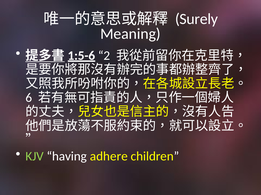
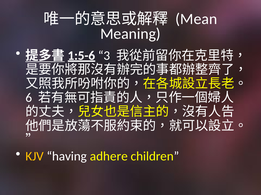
Surely: Surely -> Mean (196, 19)
2: 2 -> 3 (104, 56)
KJV colour: light green -> yellow (35, 157)
